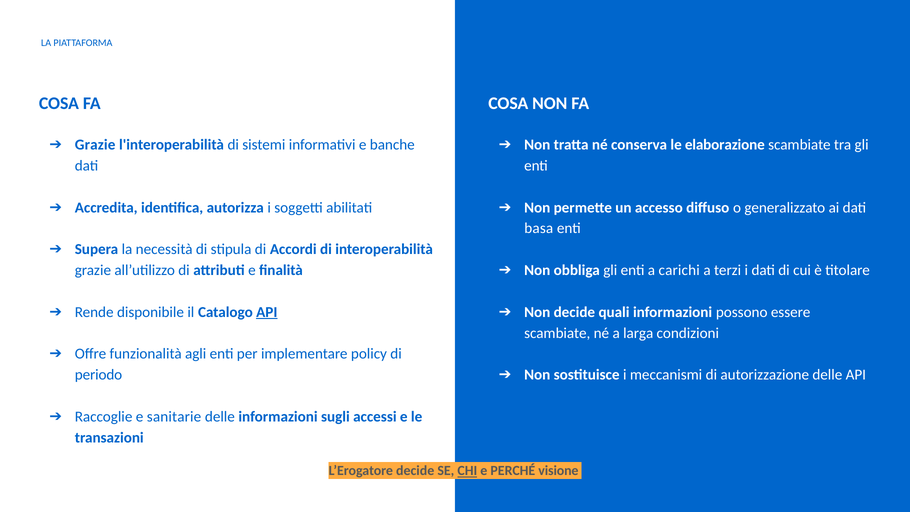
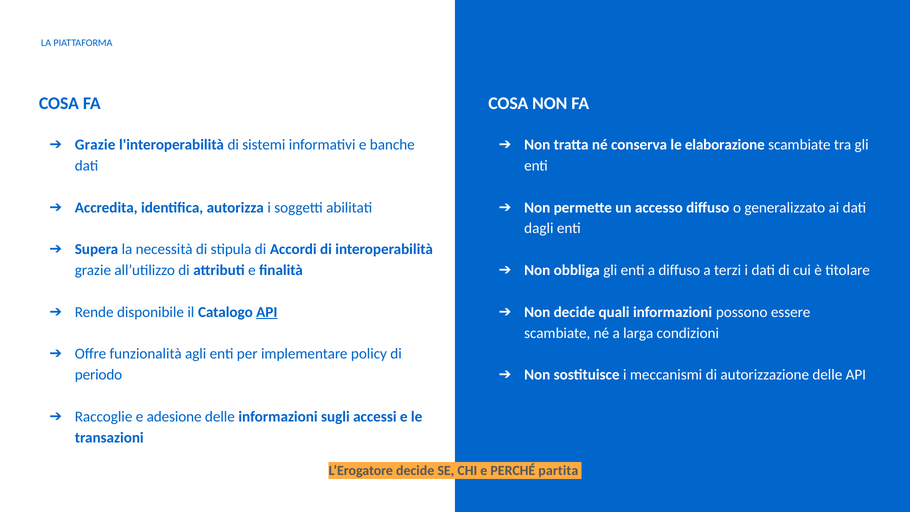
basa: basa -> dagli (539, 228)
a carichi: carichi -> diffuso (679, 270)
sanitarie: sanitarie -> adesione (174, 417)
CHI underline: present -> none (467, 471)
visione: visione -> partita (558, 471)
